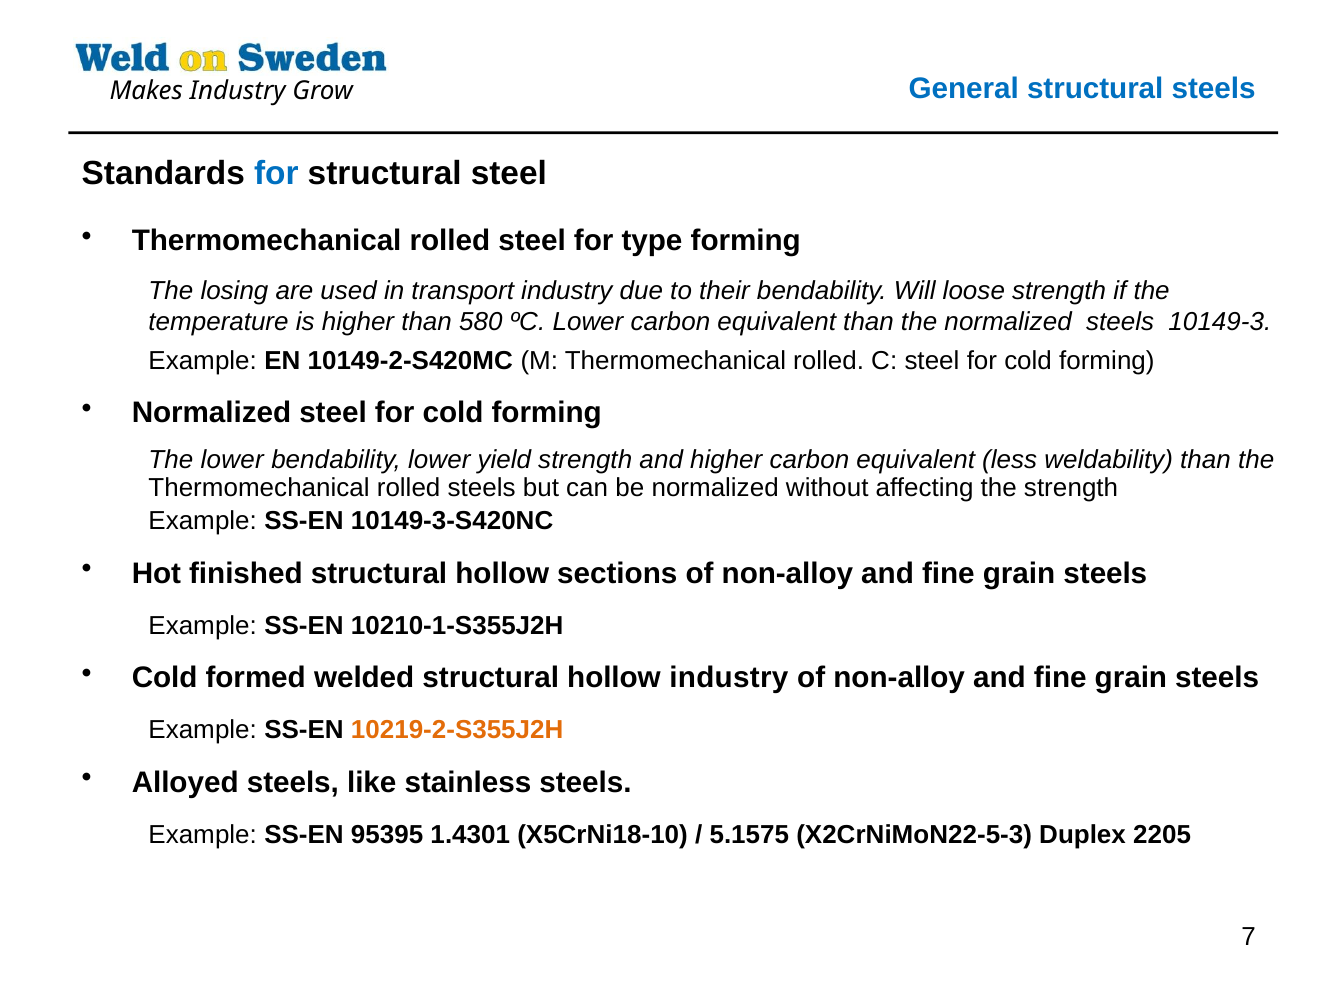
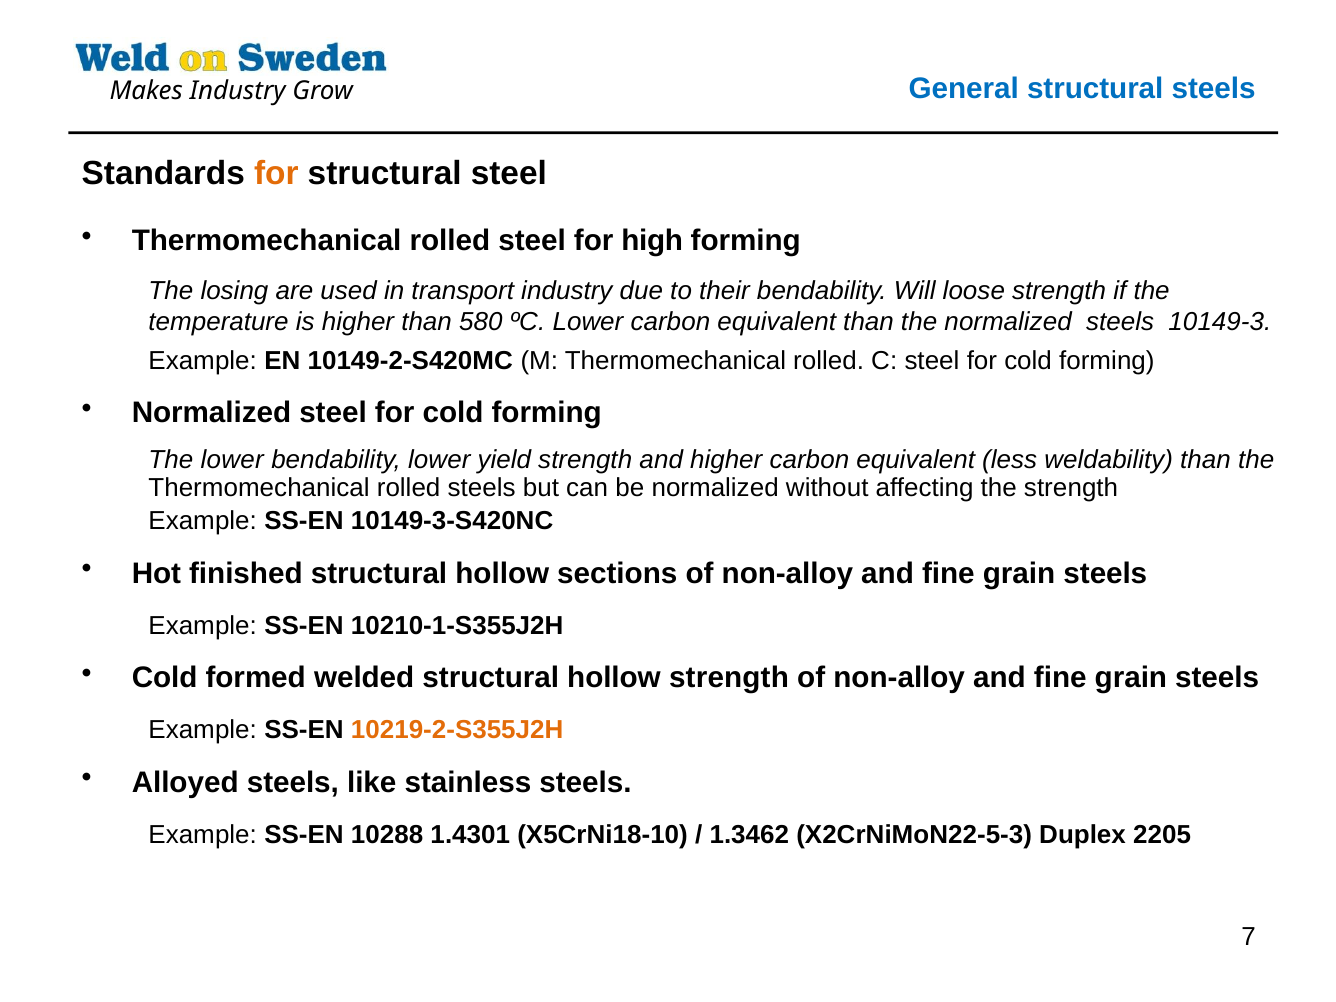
for colour: blue -> orange (276, 174)
type: type -> high (652, 241)
hollow industry: industry -> strength (729, 678)
95395: 95395 -> 10288 (387, 835)
5.1575: 5.1575 -> 1.3462 (749, 835)
